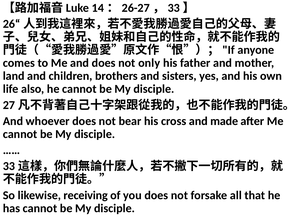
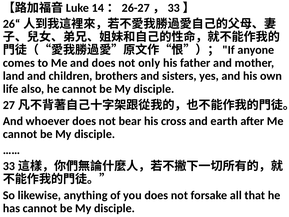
made: made -> earth (224, 121)
receiving: receiving -> anything (86, 195)
